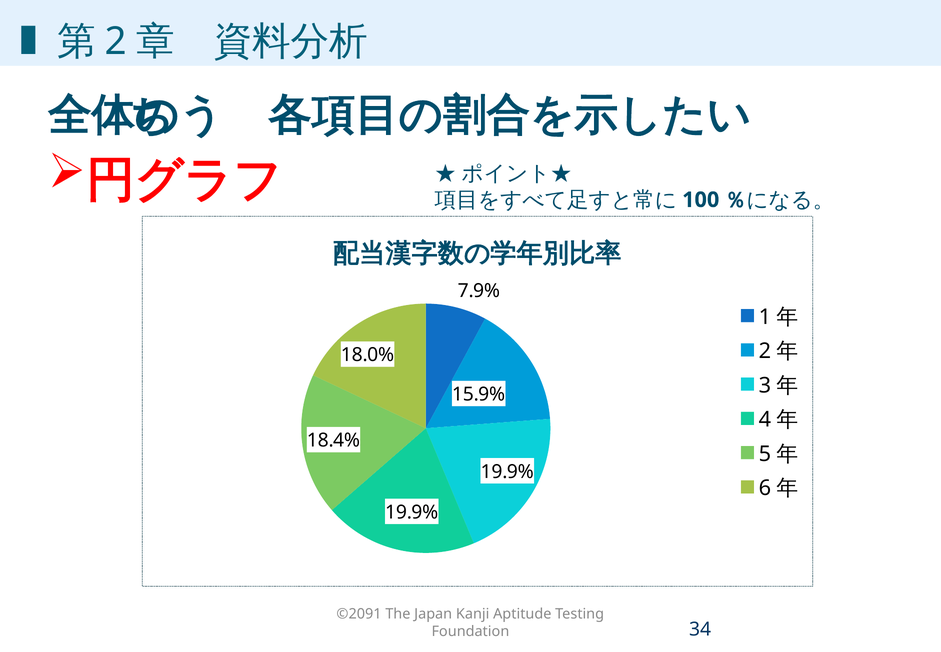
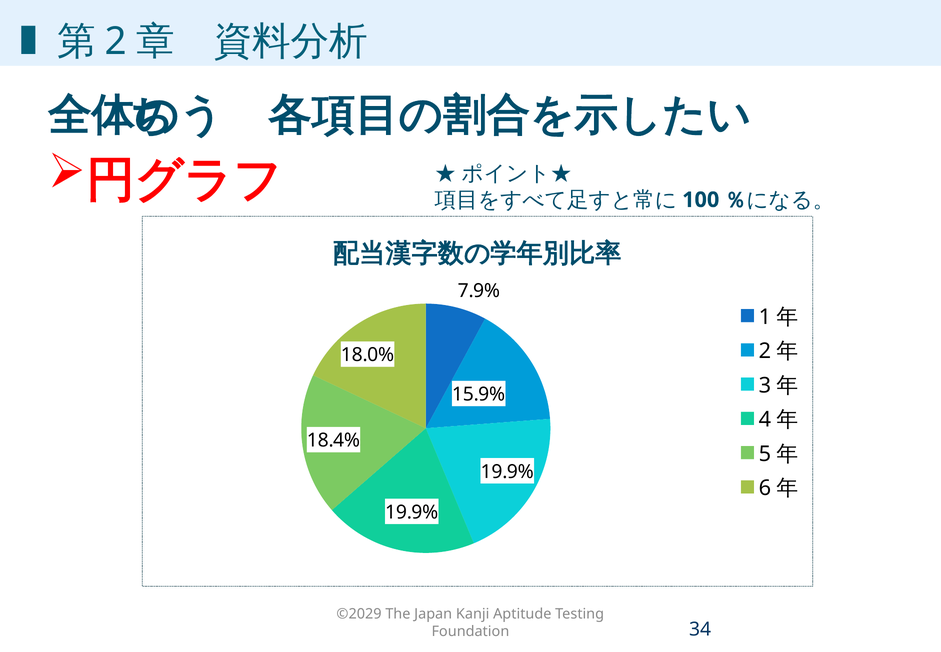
©2091: ©2091 -> ©2029 (359, 614)
